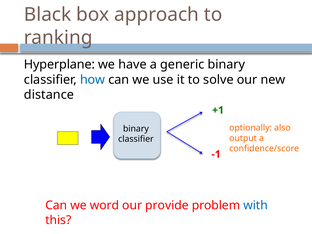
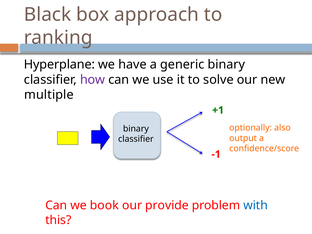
how colour: blue -> purple (93, 80)
distance: distance -> multiple (49, 95)
word: word -> book (104, 205)
